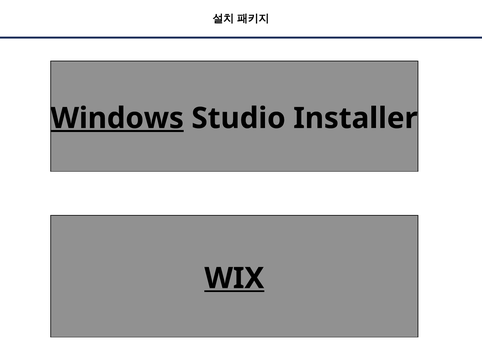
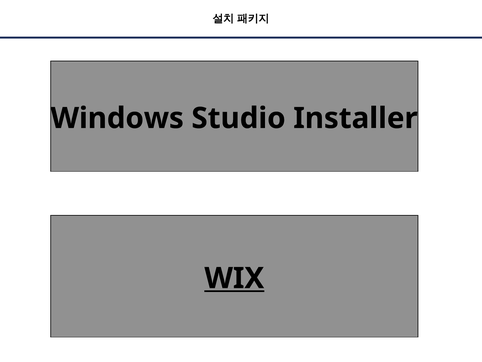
Windows underline: present -> none (117, 118)
